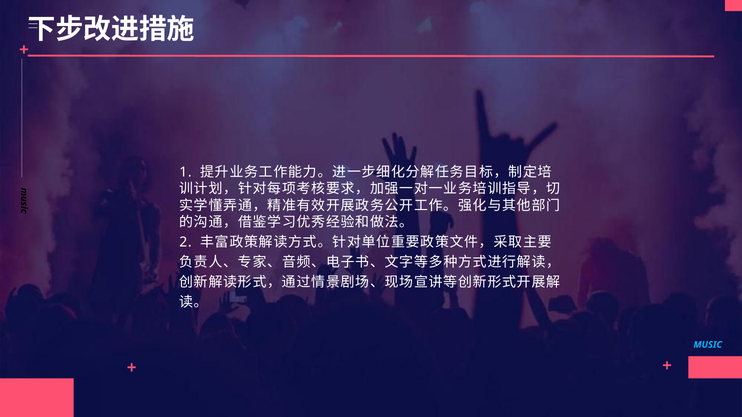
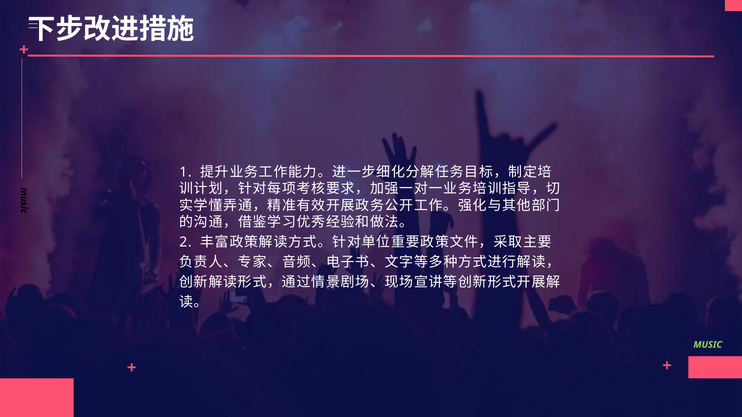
MUSIC colour: light blue -> light green (708, 345)
